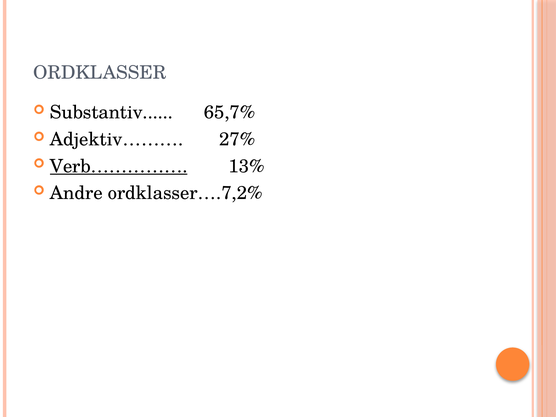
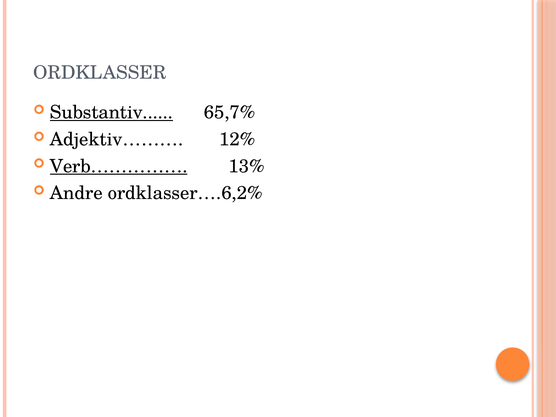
Substantiv underline: none -> present (112, 112)
27%: 27% -> 12% (237, 139)
ordklasser….7,2%: ordklasser….7,2% -> ordklasser….6,2% (185, 193)
